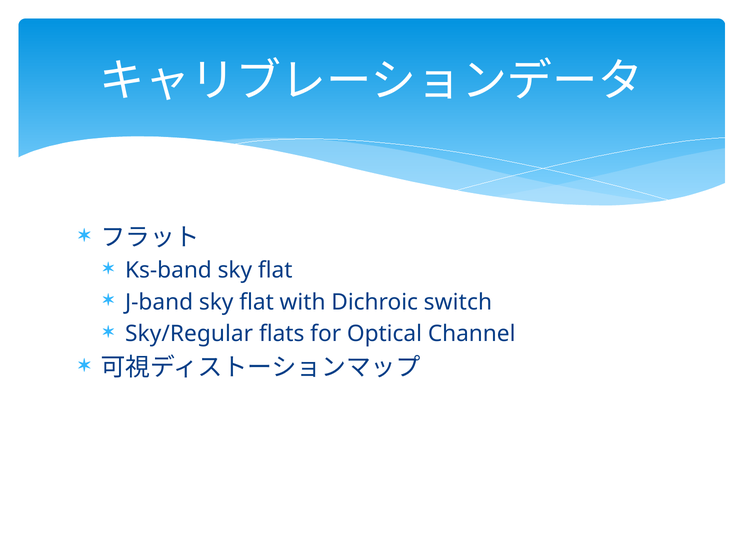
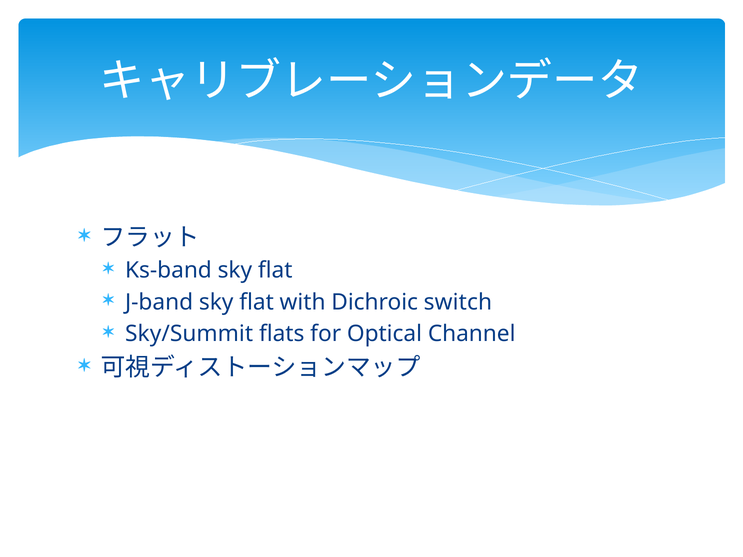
Sky/Regular: Sky/Regular -> Sky/Summit (189, 334)
